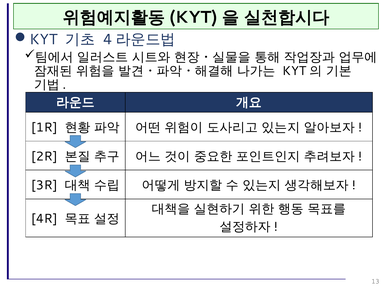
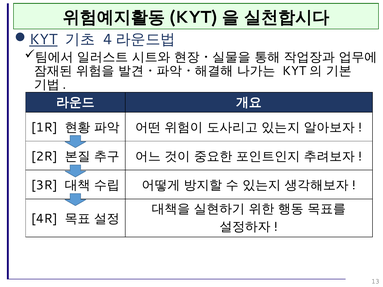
KYT underline: none -> present (43, 40)
